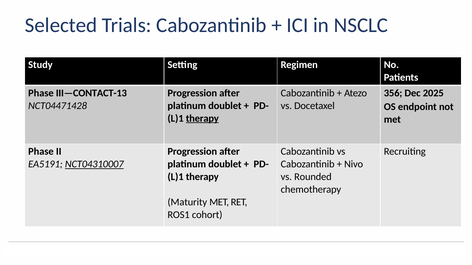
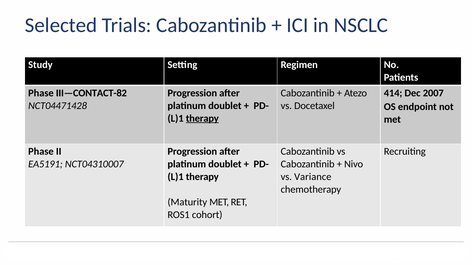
III—CONTACT-13: III—CONTACT-13 -> III—CONTACT-82 (91, 93)
356: 356 -> 414 (393, 93)
2025: 2025 -> 2007 (433, 93)
NCT04310007 underline: present -> none (94, 164)
Rounded: Rounded -> Variance (313, 177)
